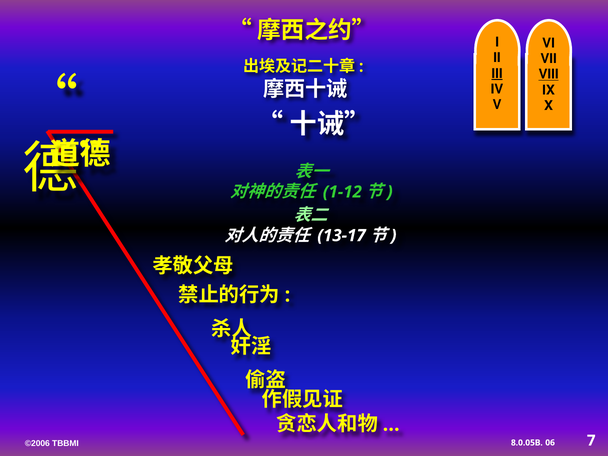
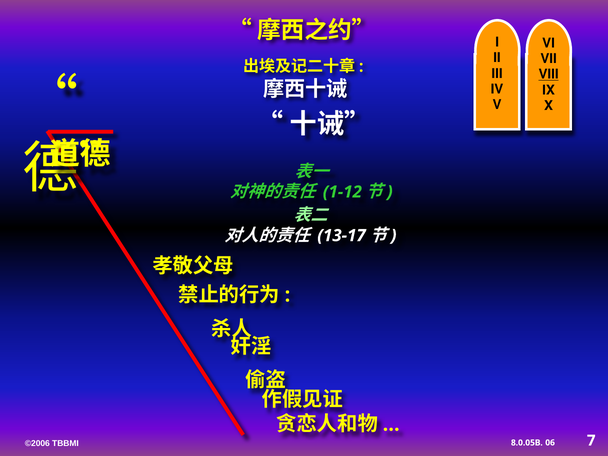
III underline: present -> none (497, 74)
